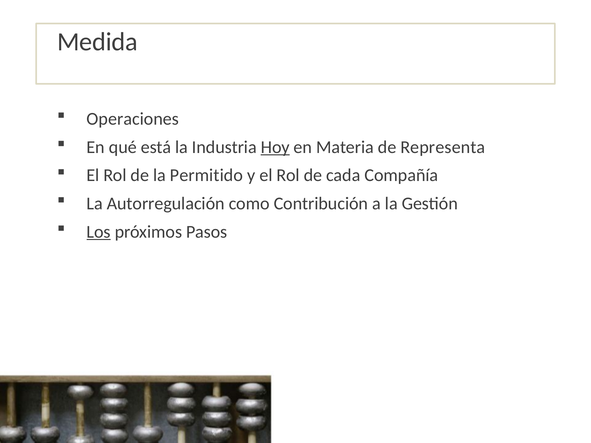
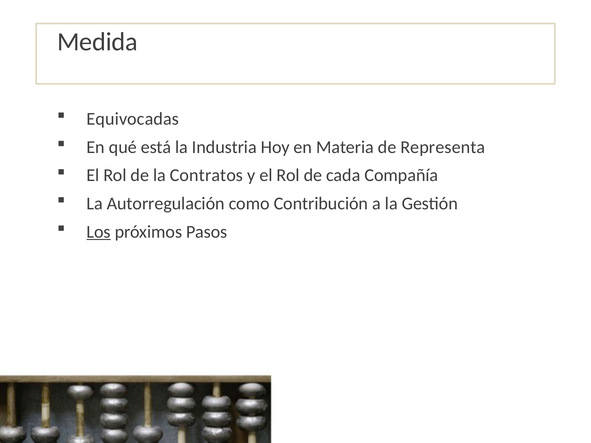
Operaciones: Operaciones -> Equivocadas (133, 119)
Hoy underline: present -> none (275, 147)
Permitido: Permitido -> Contratos (206, 175)
